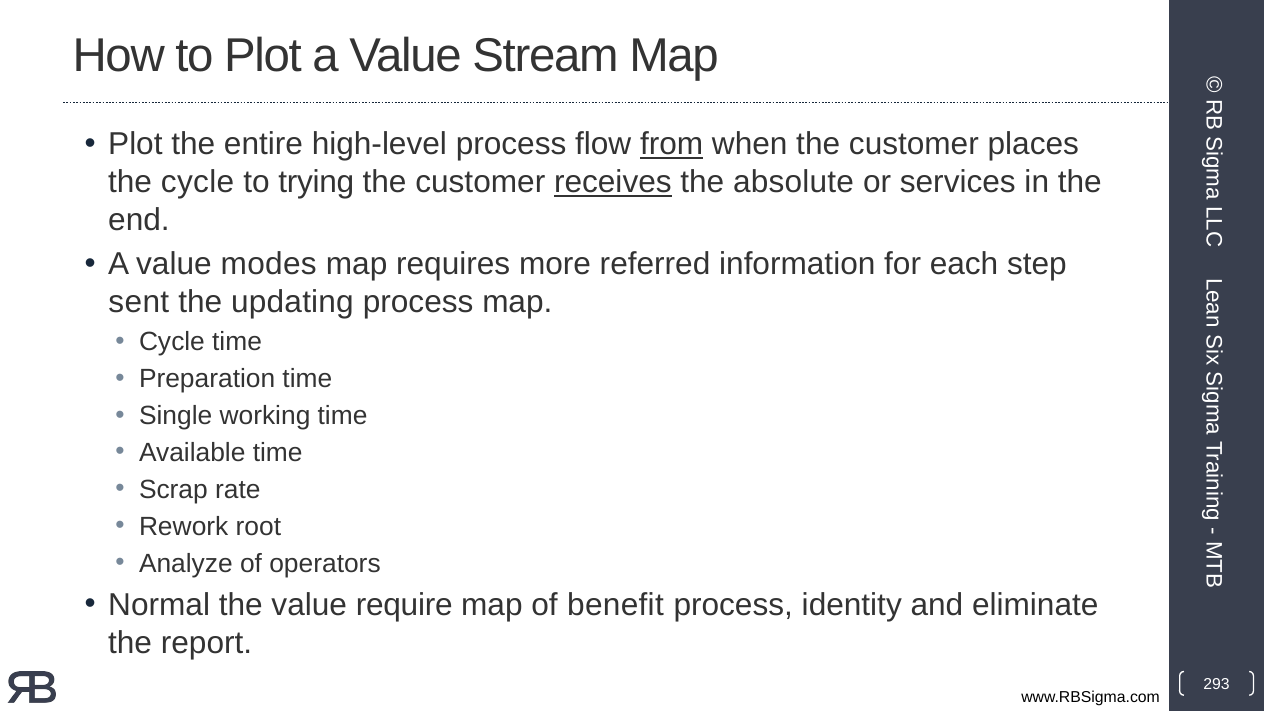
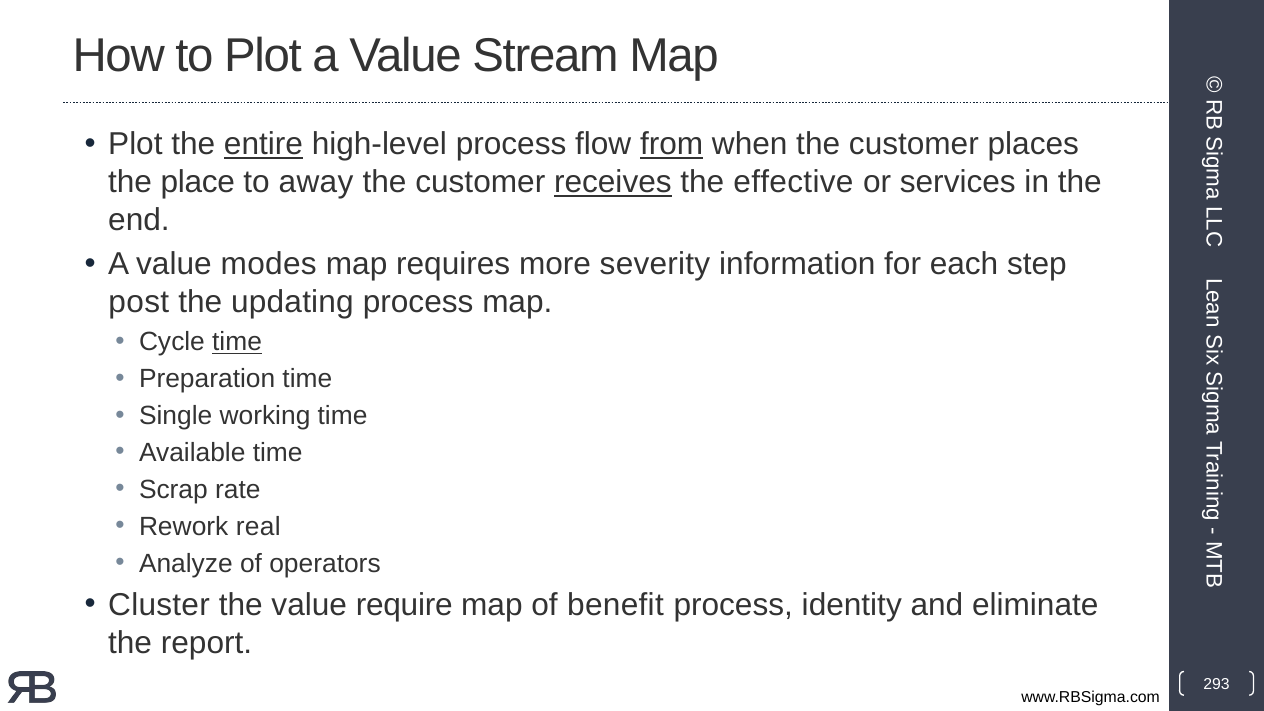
entire underline: none -> present (263, 144)
the cycle: cycle -> place (198, 182)
trying: trying -> away (316, 182)
absolute: absolute -> effective (793, 182)
referred: referred -> severity (655, 264)
sent: sent -> post (139, 302)
time underline: none -> present (237, 342)
root: root -> real (258, 526)
Normal: Normal -> Cluster (159, 605)
